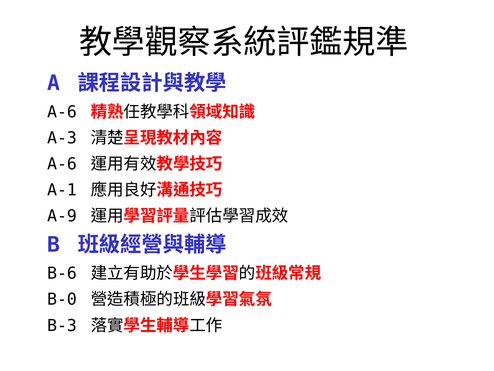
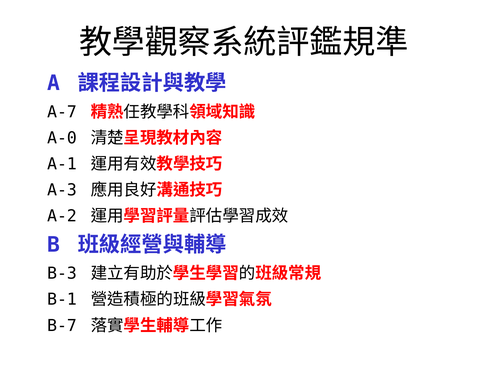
A-6: A-6 -> A-7 (62, 112)
A-3: A-3 -> A-0 (62, 138)
A-6: A-6 -> A-1 (62, 164)
A-1: A-1 -> A-3 (62, 190)
A-9: A-9 -> A-2 (62, 216)
B-6: B-6 -> B-3 (62, 273)
B-0: B-0 -> B-1 (62, 299)
B-3: B-3 -> B-7 (62, 325)
